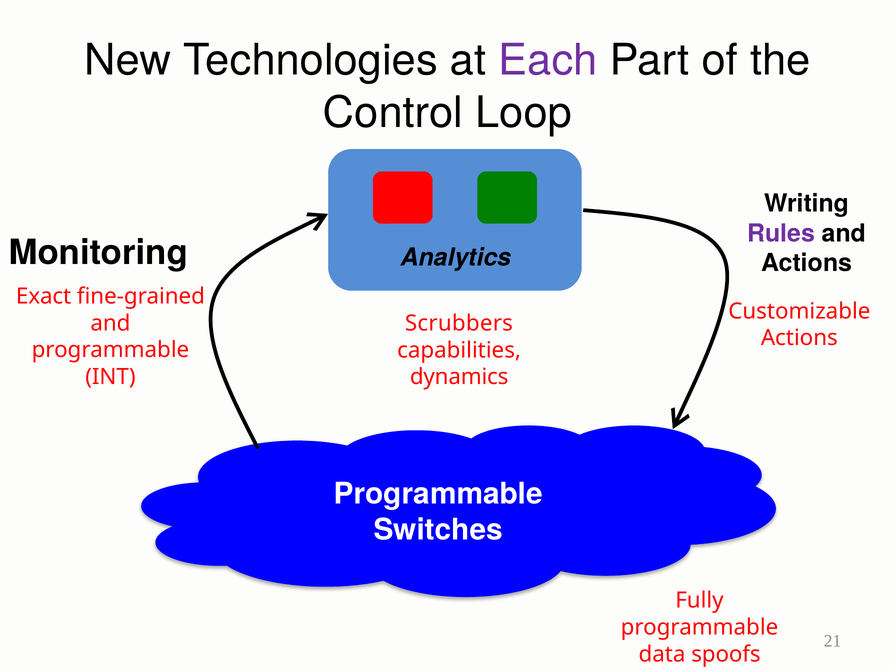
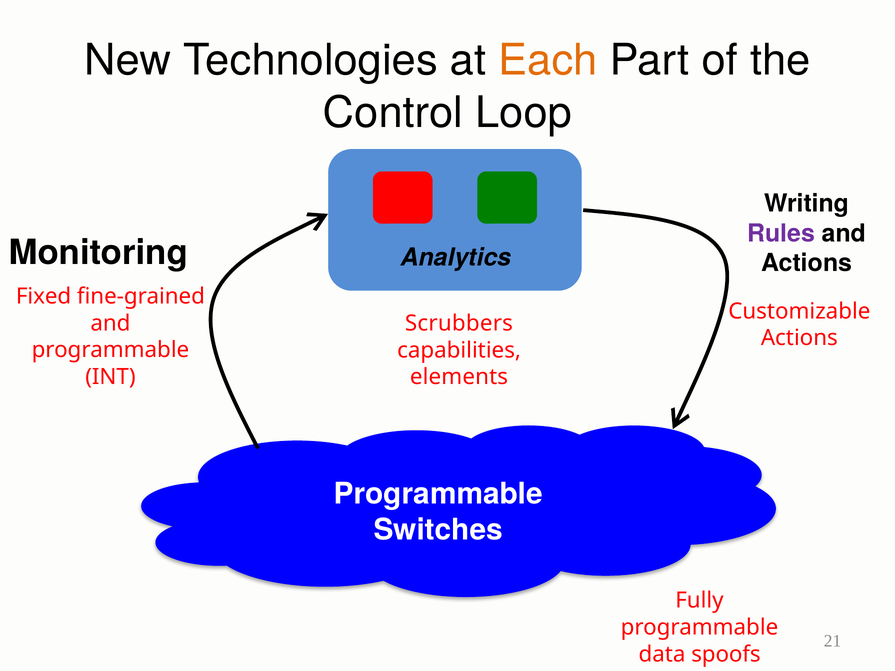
Each colour: purple -> orange (548, 60)
Exact: Exact -> Fixed (44, 296)
dynamics: dynamics -> elements (459, 377)
